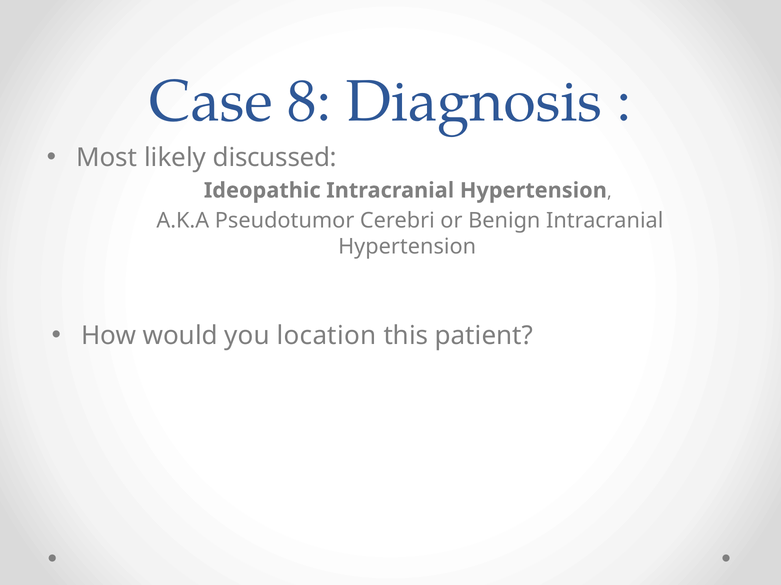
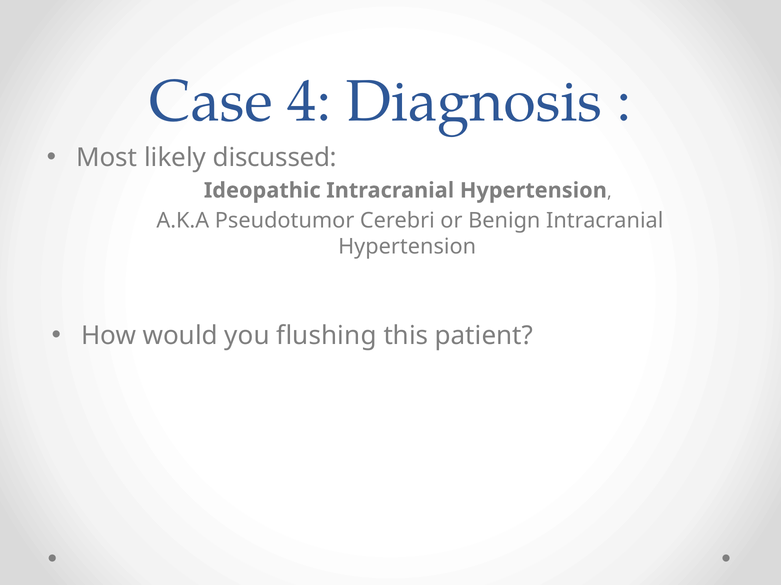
8: 8 -> 4 (309, 102)
location: location -> flushing (326, 336)
